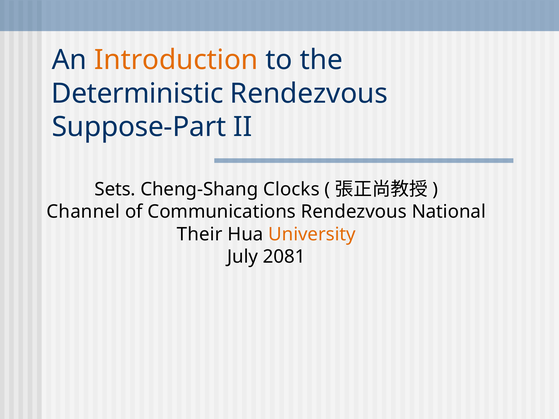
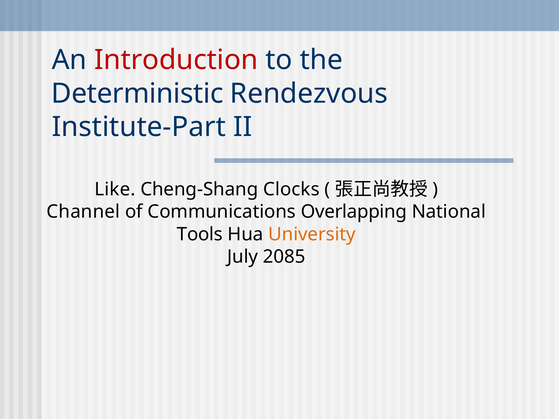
Introduction colour: orange -> red (176, 60)
Suppose-Part: Suppose-Part -> Institute-Part (139, 127)
Sets: Sets -> Like (115, 190)
Communications Rendezvous: Rendezvous -> Overlapping (354, 212)
Their: Their -> Tools (200, 234)
2081: 2081 -> 2085 (284, 257)
